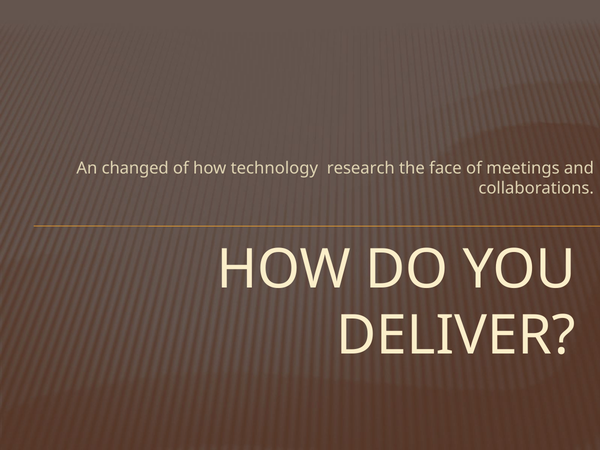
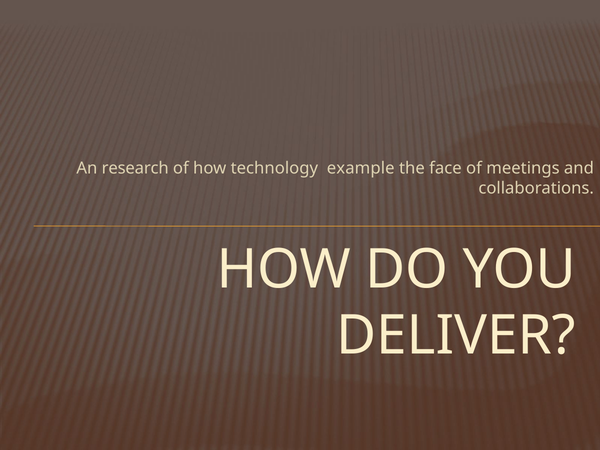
changed: changed -> research (135, 168)
research: research -> example (361, 168)
